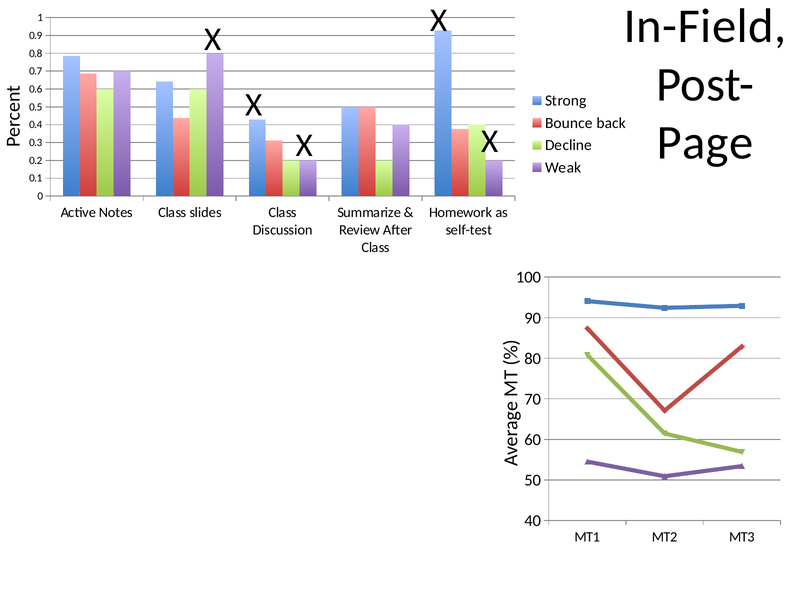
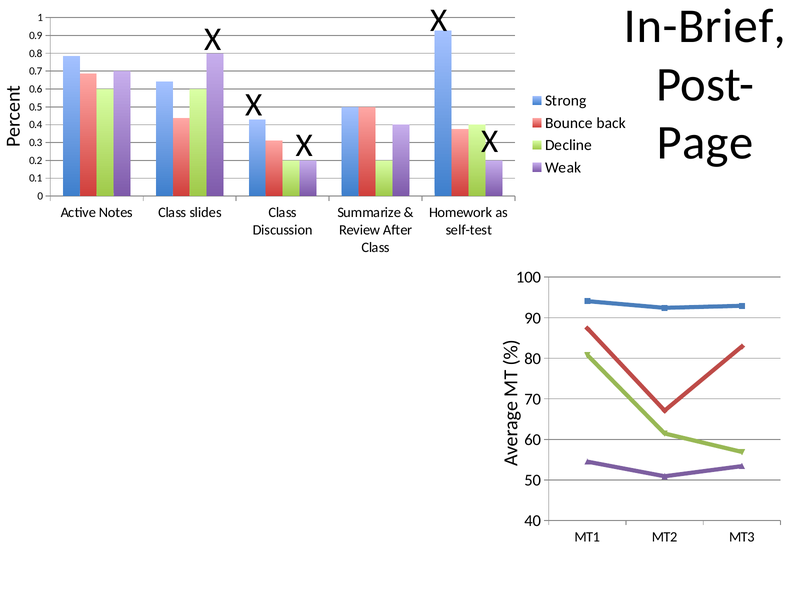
In-Field: In-Field -> In-Brief (705, 26)
